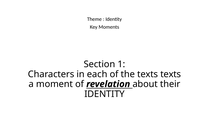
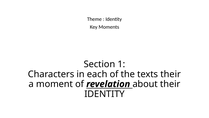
texts texts: texts -> their (171, 74)
